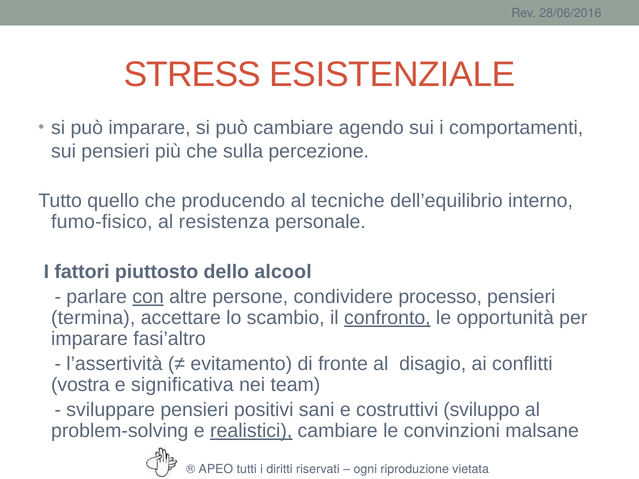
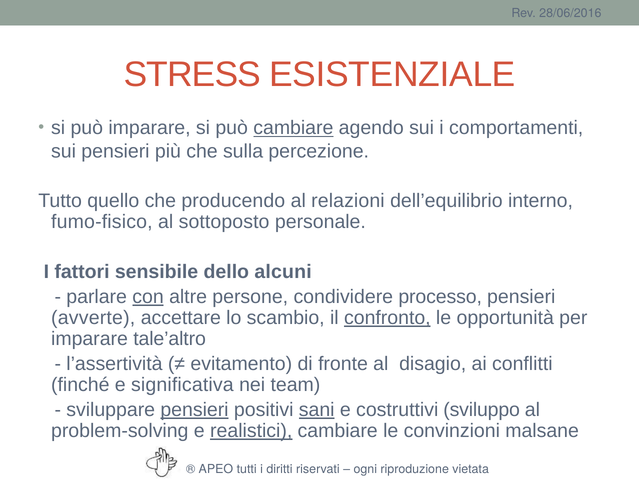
cambiare underline: none -> present (293, 128)
tecniche: tecniche -> relazioni (348, 201)
resistenza: resistenza -> sottoposto (224, 222)
piuttosto: piuttosto -> sensibile (157, 272)
alcool: alcool -> alcuni (283, 272)
termina: termina -> avverte (93, 318)
fasi’altro: fasi’altro -> tale’altro (170, 339)
vostra: vostra -> finché (80, 385)
pensieri underline: none -> present (194, 410)
sani underline: none -> present (317, 410)
